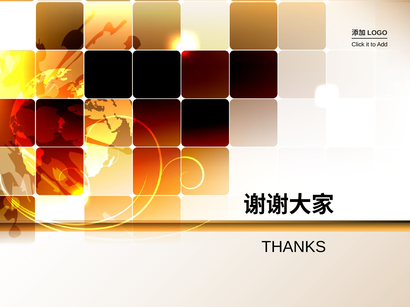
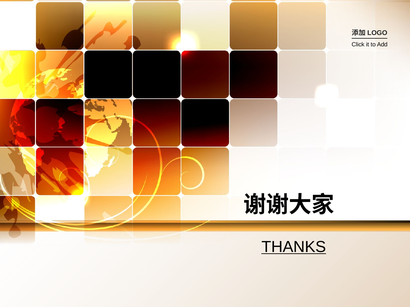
THANKS underline: none -> present (294, 247)
